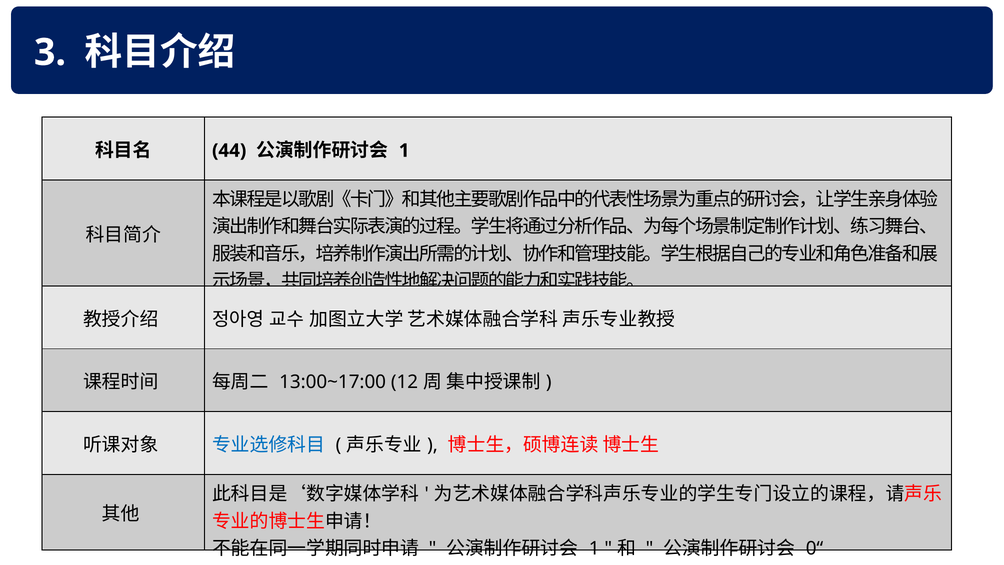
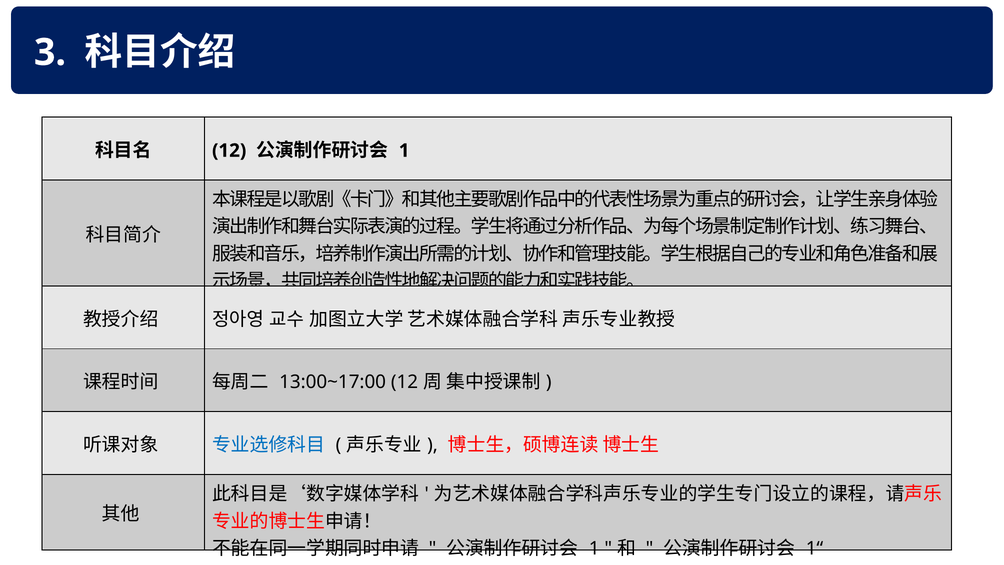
44: 44 -> 12 (229, 151)
0“: 0“ -> 1“ (815, 548)
